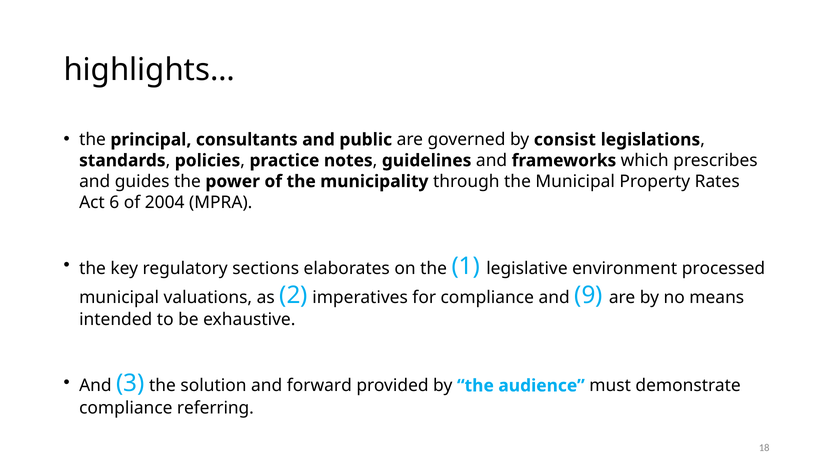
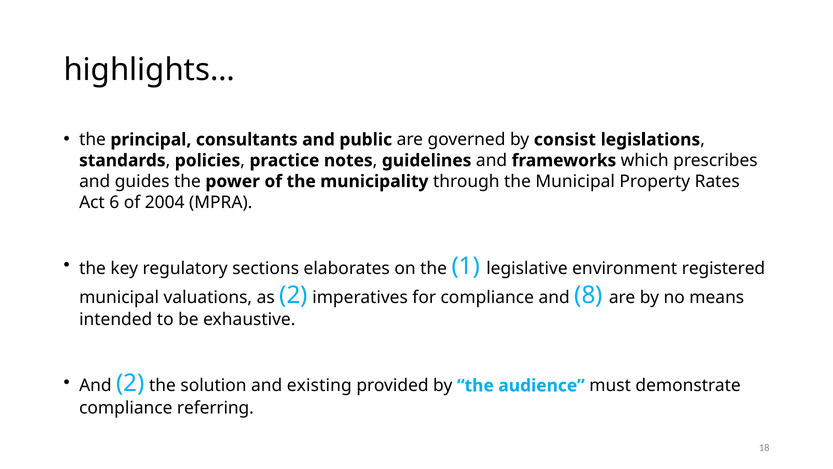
processed: processed -> registered (723, 268)
9: 9 -> 8 (588, 295)
And 3: 3 -> 2 (130, 383)
forward: forward -> existing (319, 385)
